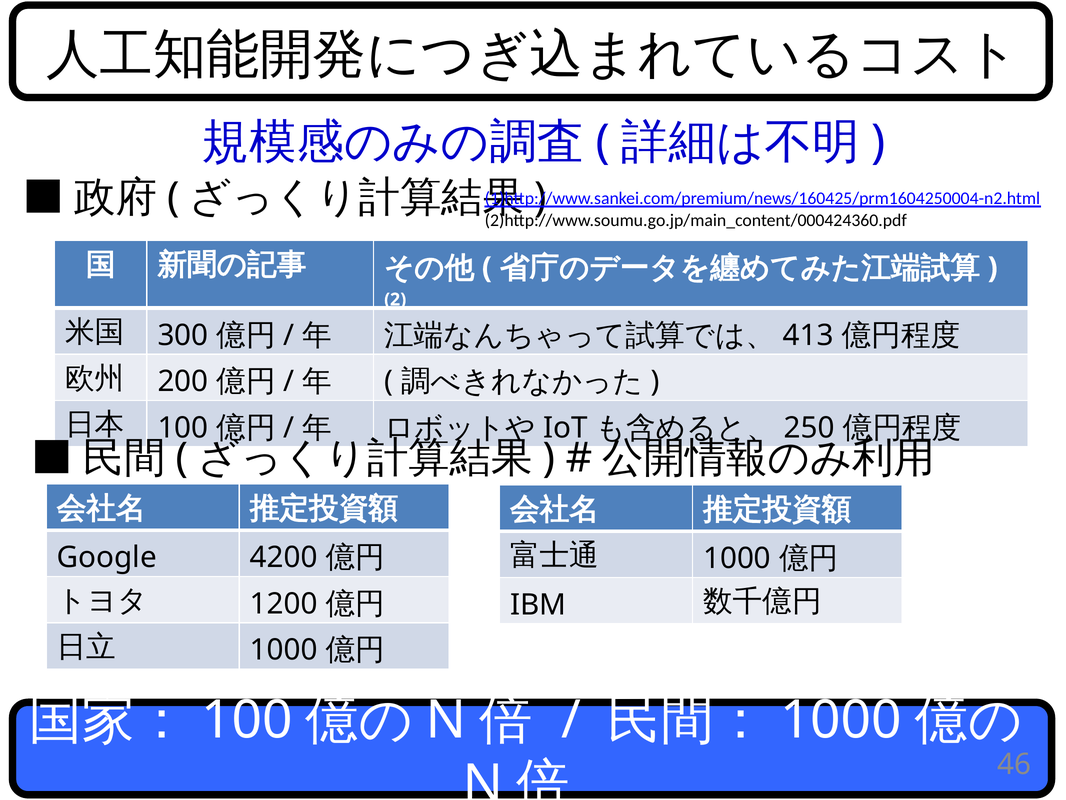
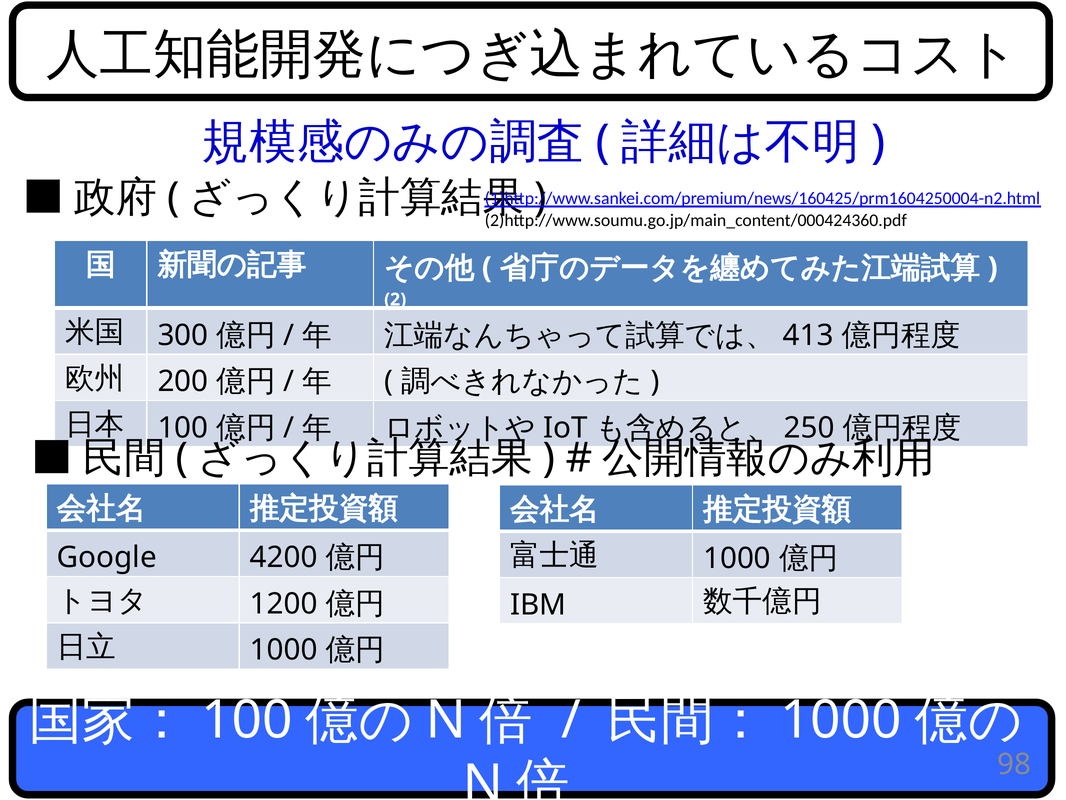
46: 46 -> 98 (1014, 764)
